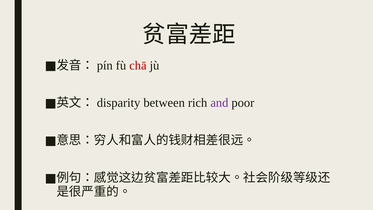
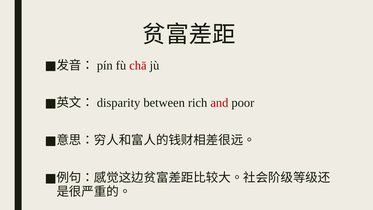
and colour: purple -> red (219, 103)
